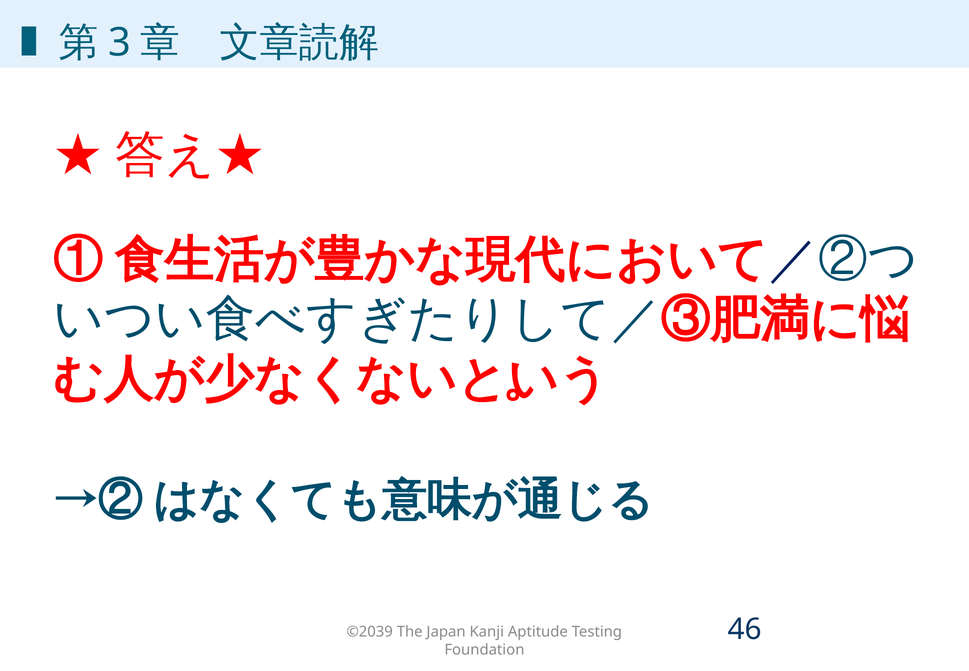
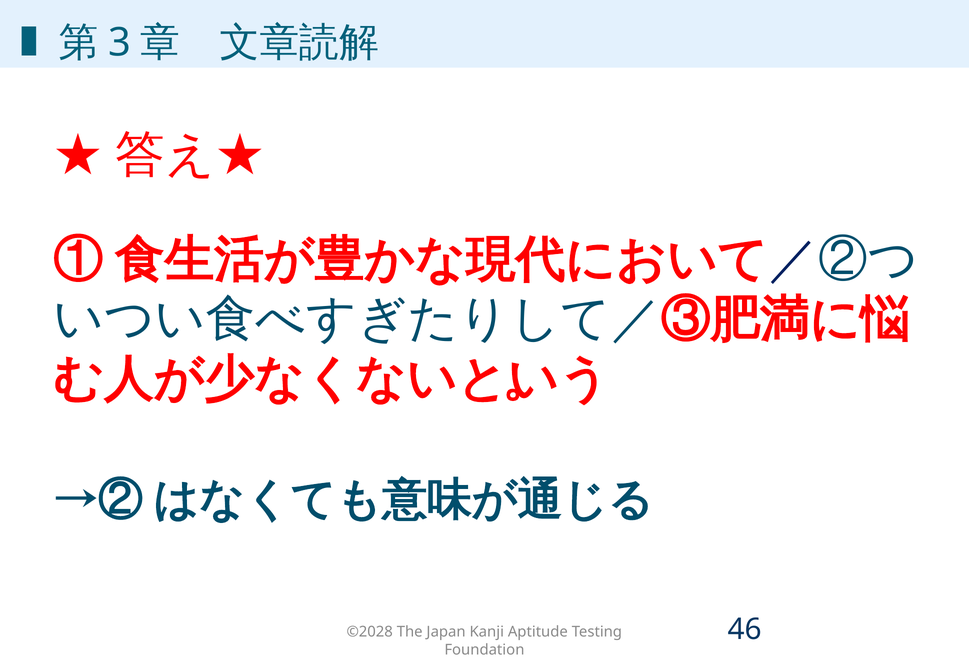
©2039: ©2039 -> ©2028 (370, 632)
